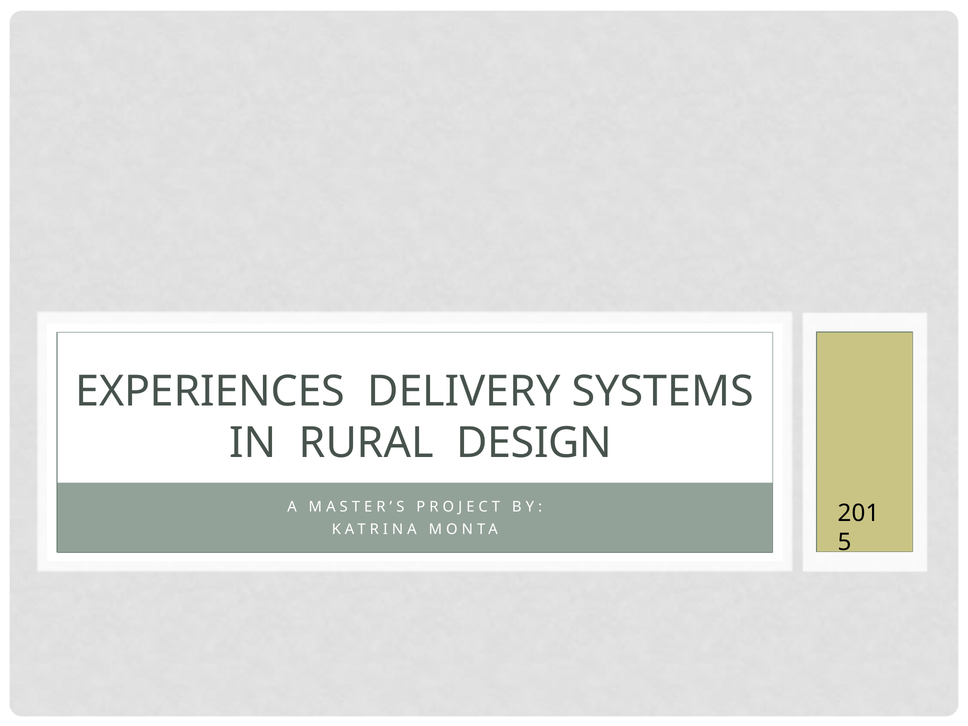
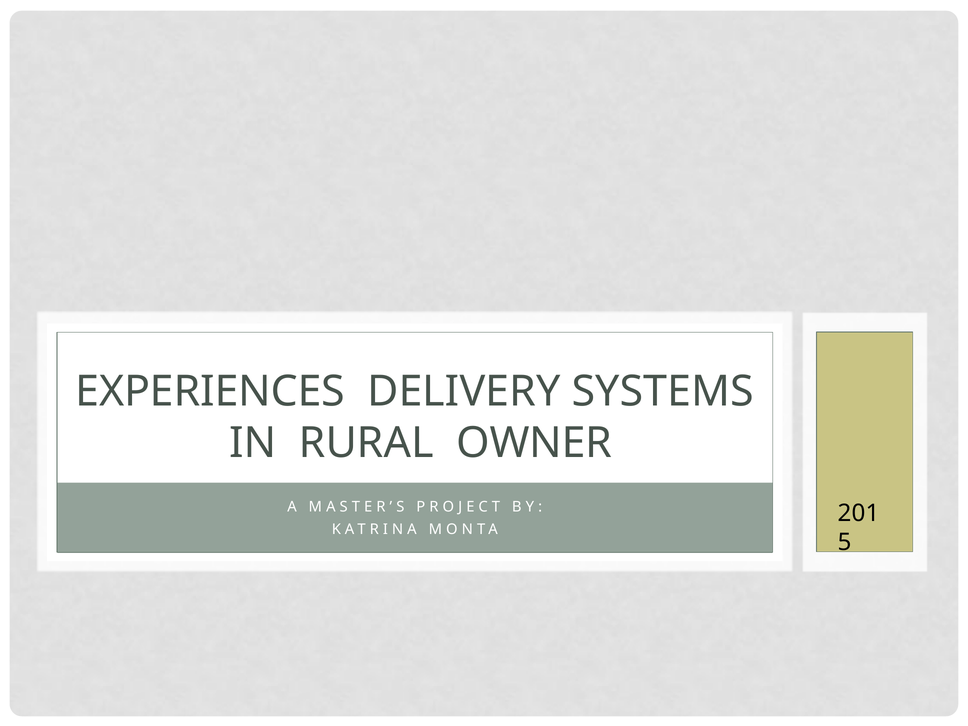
DESIGN: DESIGN -> OWNER (534, 443)
